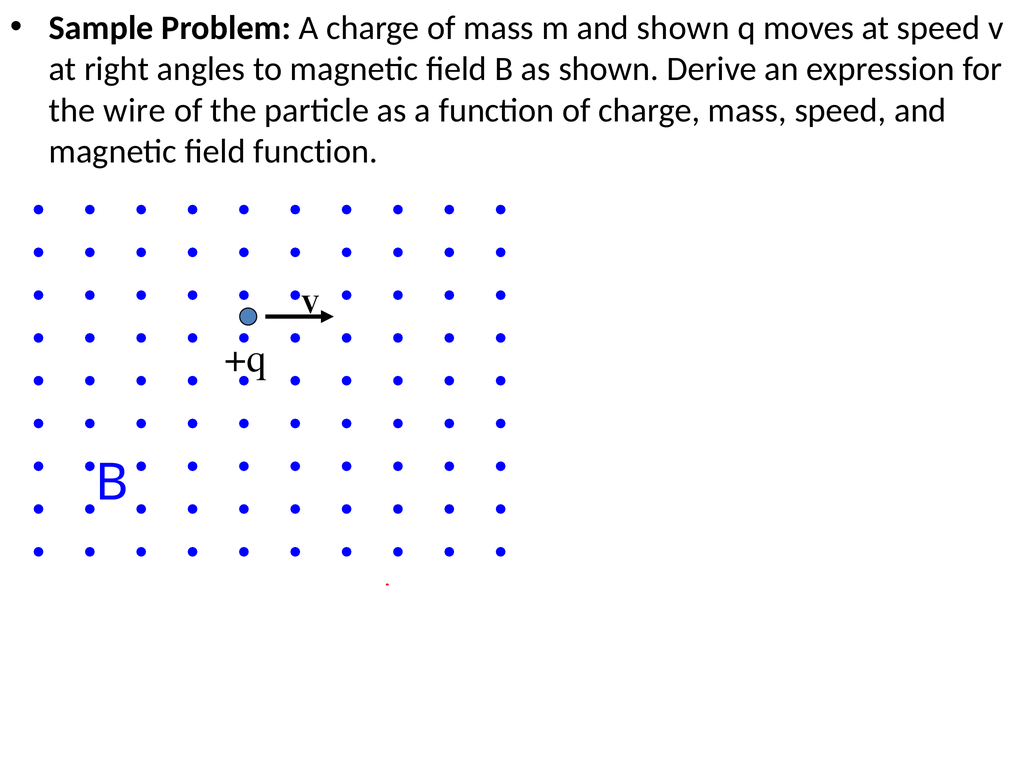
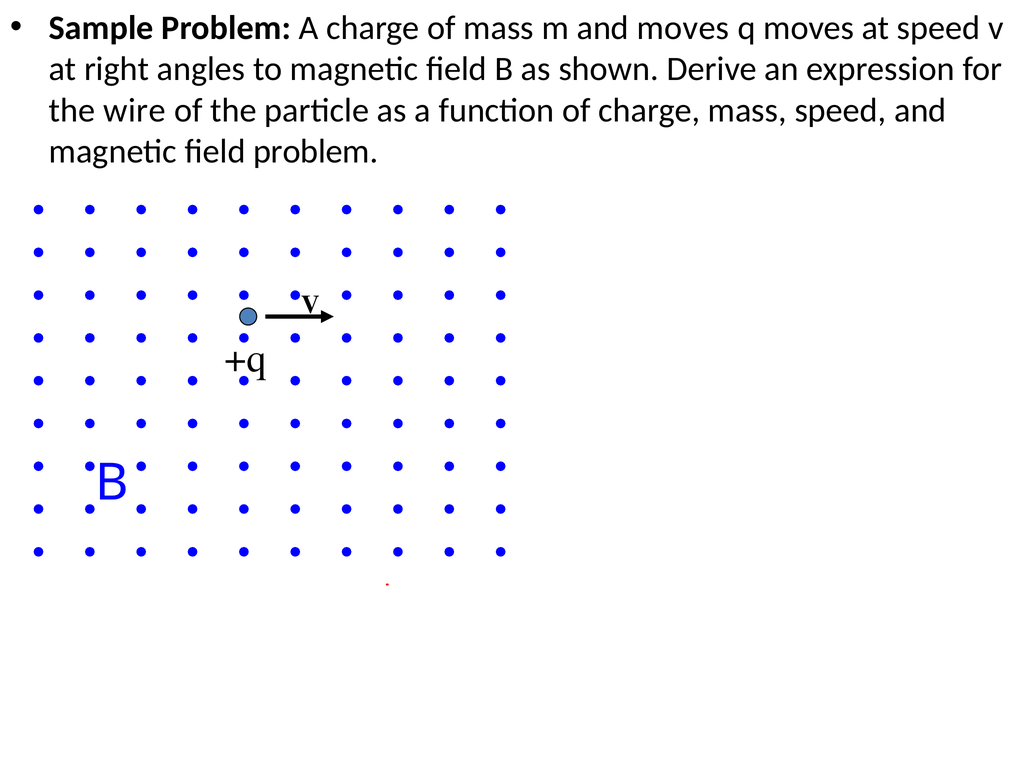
and shown: shown -> moves (683, 28)
field function: function -> problem (316, 151)
